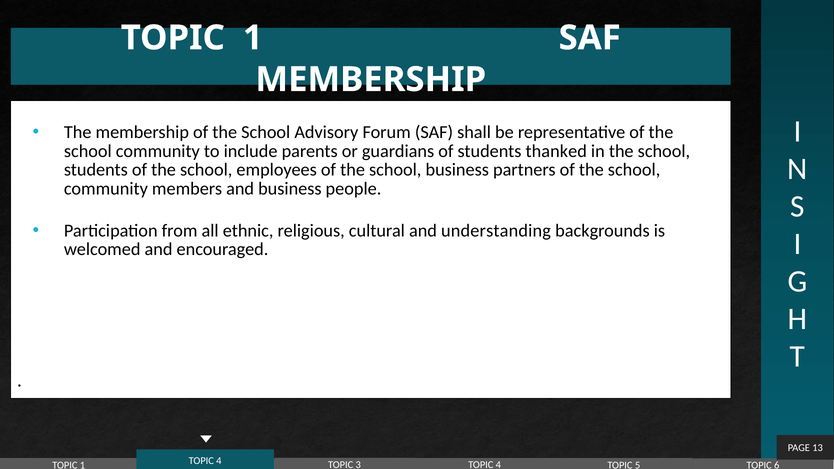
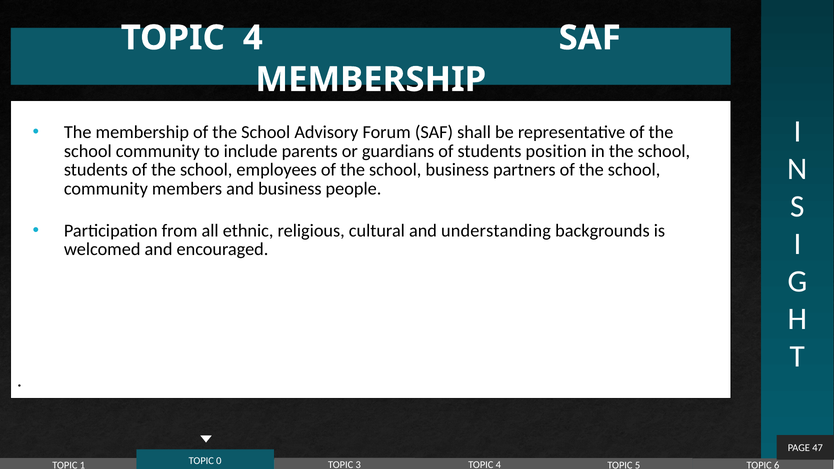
1: 1 -> 4 (253, 38)
thanked: thanked -> position (556, 151)
13: 13 -> 47 (818, 448)
4: 4 -> 0 (219, 461)
